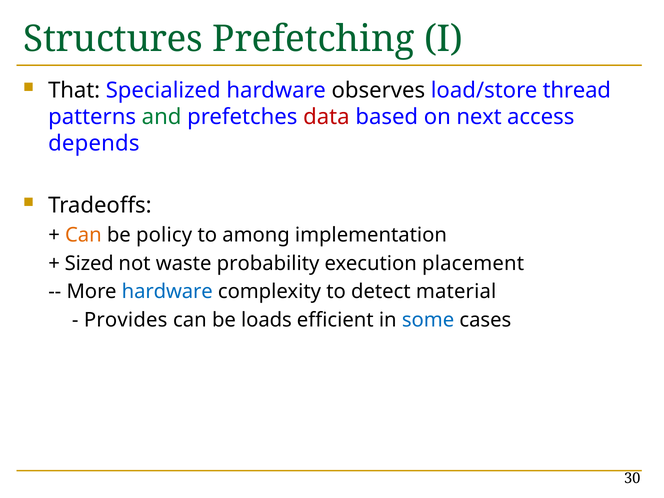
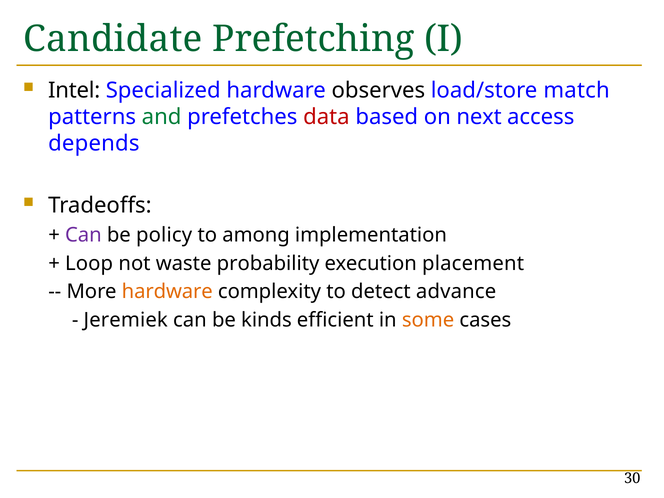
Structures: Structures -> Candidate (113, 39)
That: That -> Intel (74, 91)
thread: thread -> match (577, 91)
Can colour: orange -> purple (83, 235)
Sized: Sized -> Loop (89, 263)
hardware colour: blue -> orange (167, 292)
material: material -> advance (456, 292)
Provides: Provides -> Jeremiek (126, 320)
loads: loads -> kinds (266, 320)
some colour: blue -> orange (428, 320)
